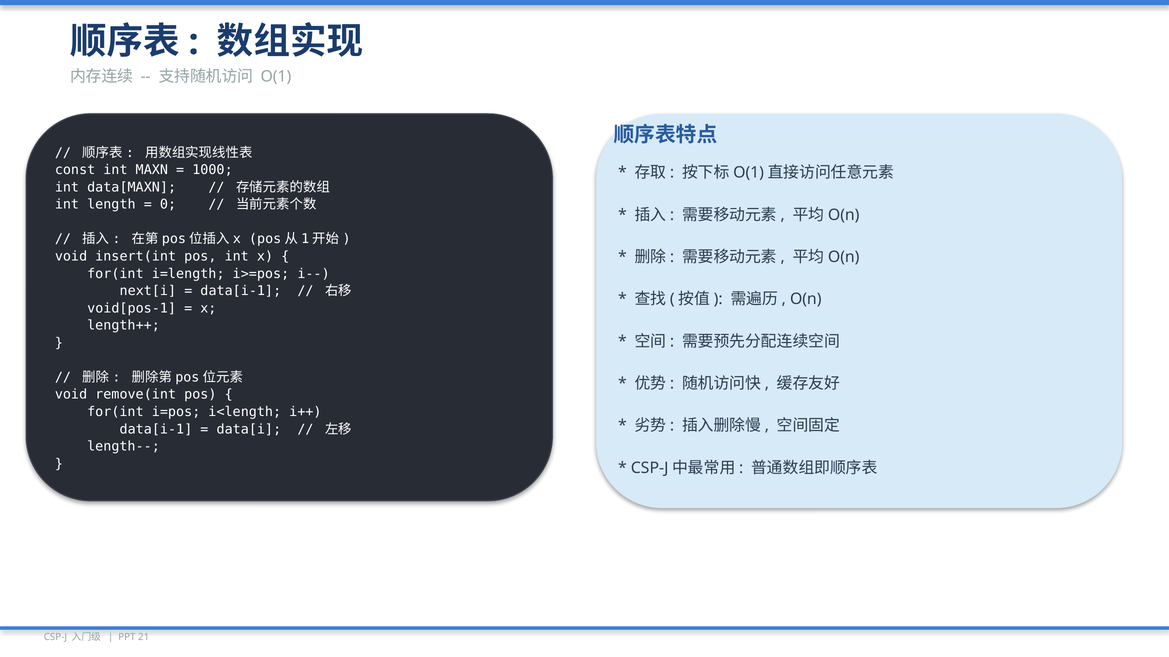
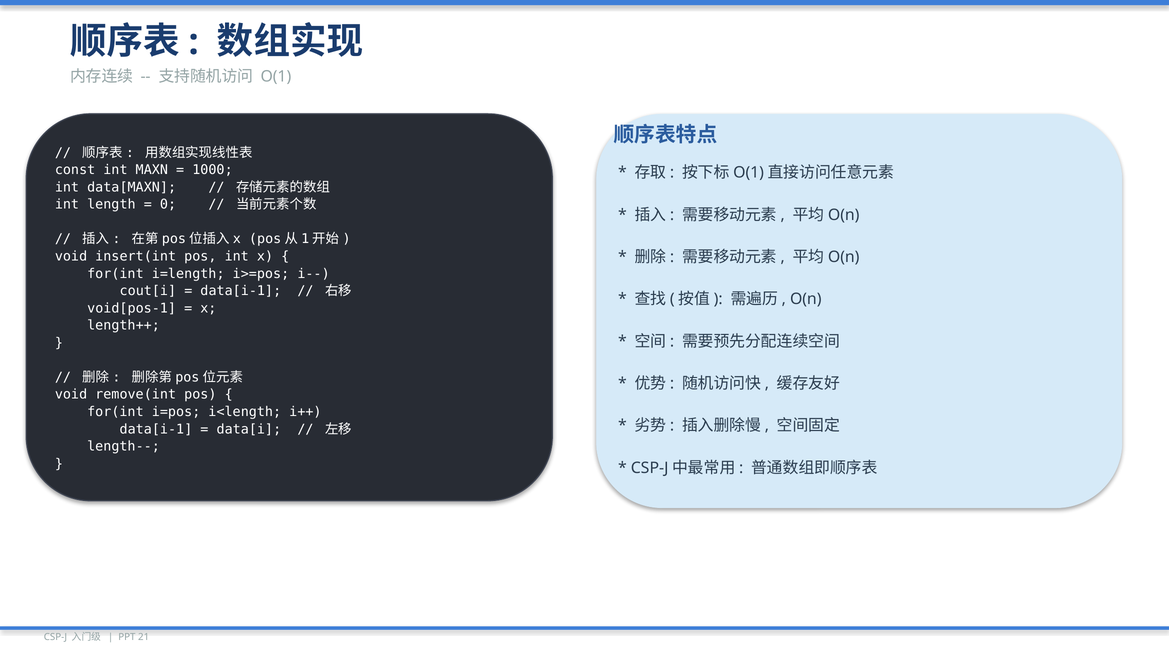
next[i: next[i -> cout[i (148, 291)
